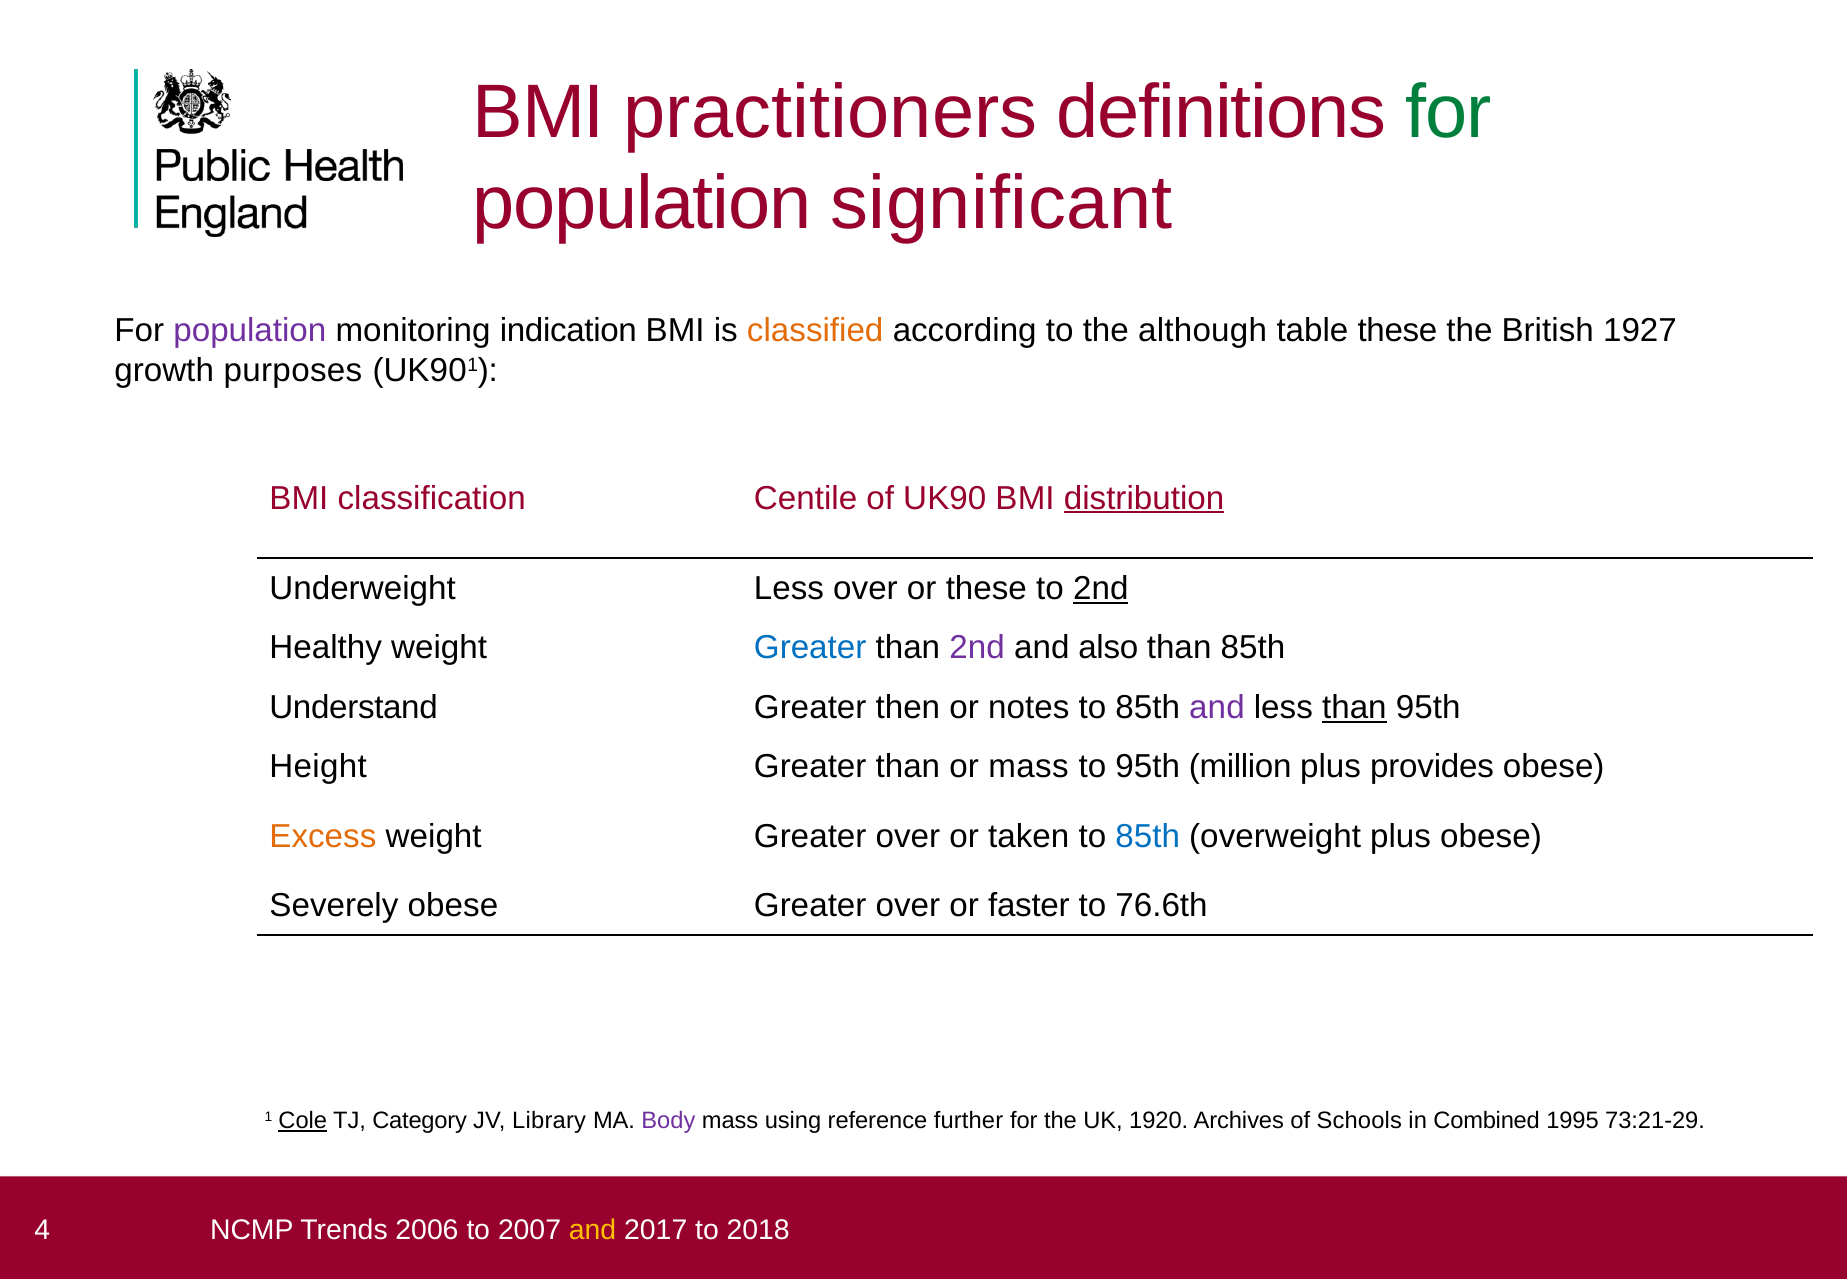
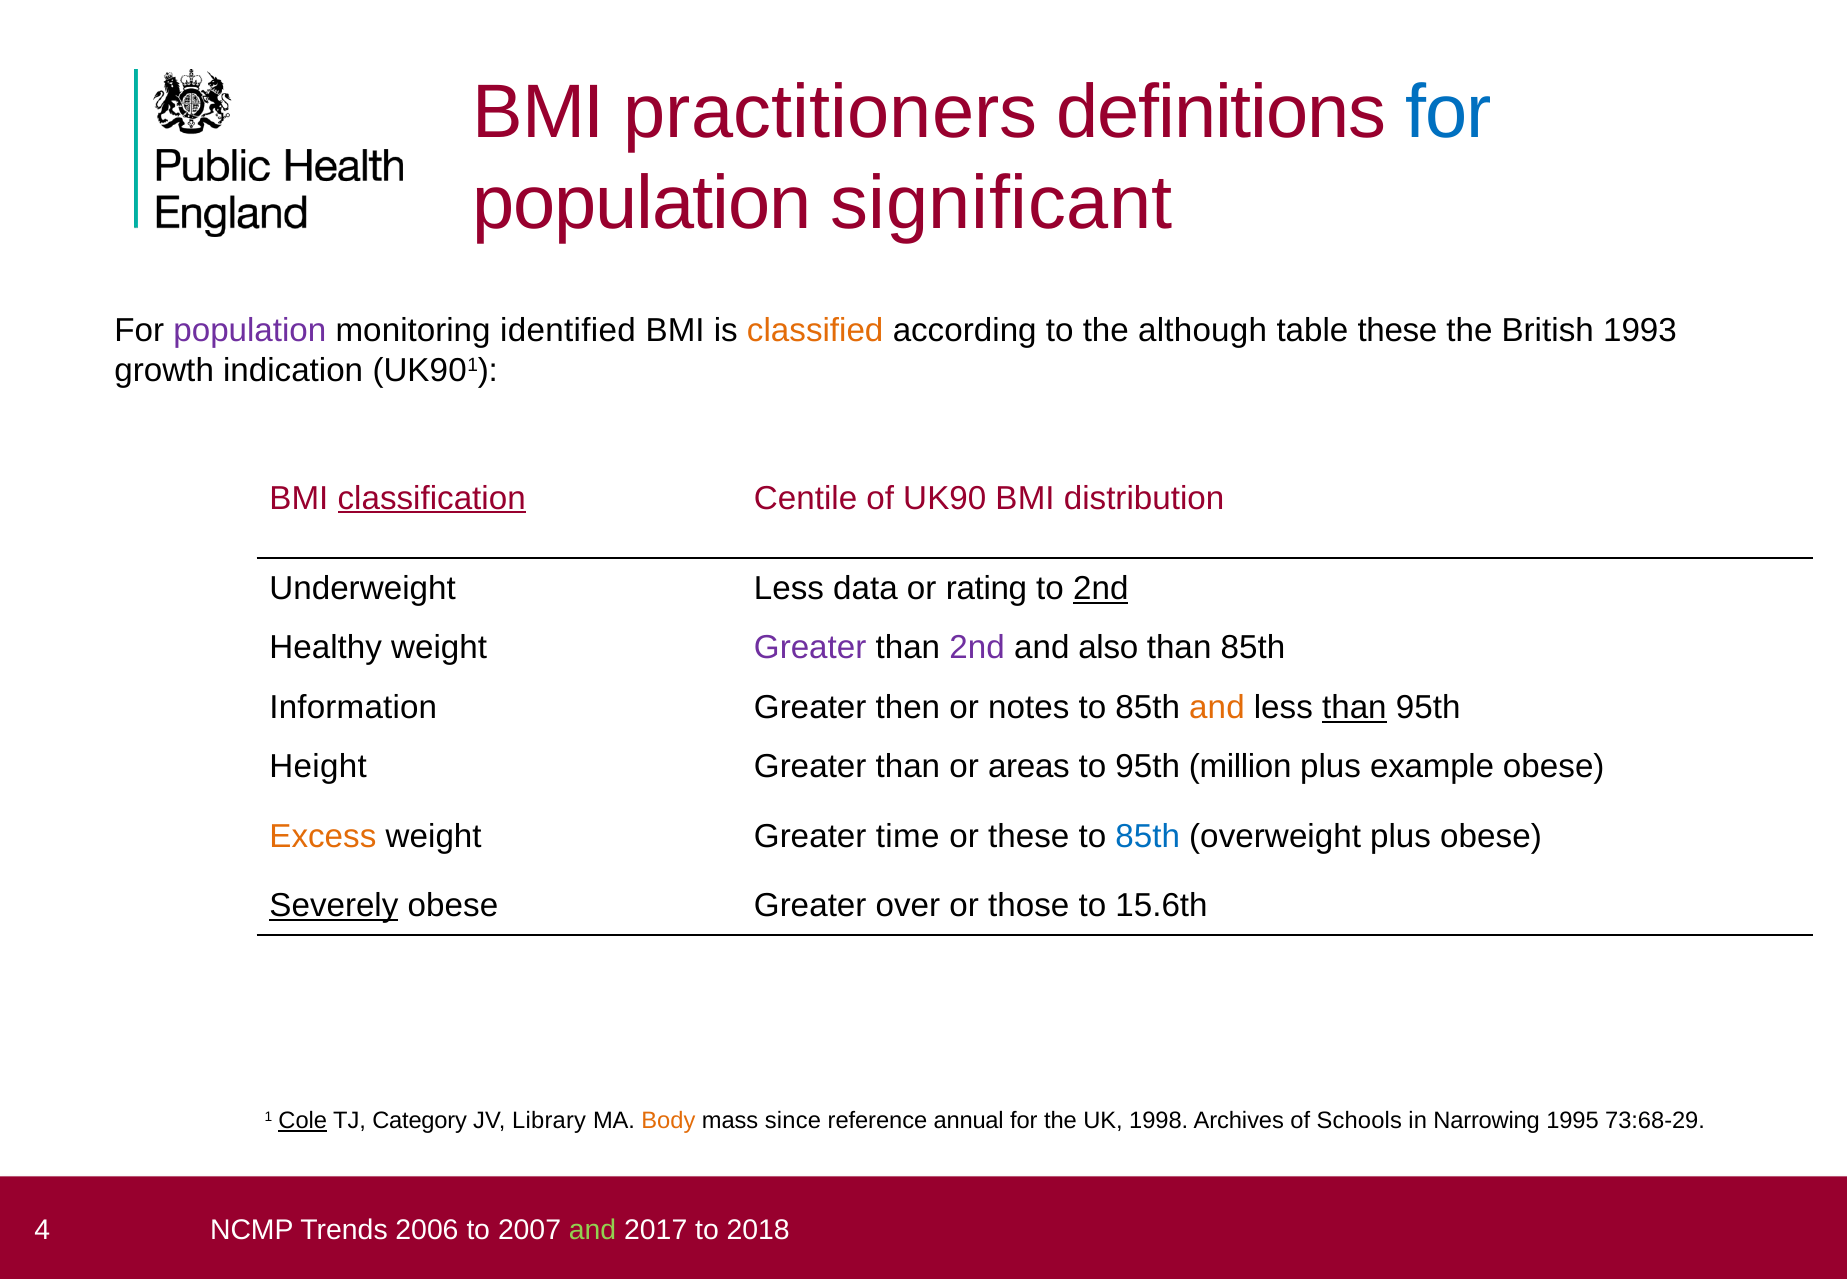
for colour: green -> blue (1448, 113)
indication: indication -> identified (568, 330)
1927: 1927 -> 1993 (1640, 330)
purposes: purposes -> indication (293, 370)
classification underline: none -> present (432, 498)
distribution underline: present -> none (1144, 498)
Less over: over -> data (865, 588)
or these: these -> rating (986, 588)
Greater colour: blue -> purple (810, 648)
Understand: Understand -> Information (353, 707)
and colour: purple -> orange (1217, 707)
or mass: mass -> areas (1029, 767)
provides: provides -> example (1432, 767)
weight Greater over: over -> time (908, 836)
or taken: taken -> these (1029, 836)
Severely underline: none -> present (334, 906)
faster: faster -> those (1029, 906)
76.6th: 76.6th -> 15.6th (1162, 906)
Body colour: purple -> orange (668, 1121)
using: using -> since (793, 1121)
further: further -> annual (969, 1121)
1920: 1920 -> 1998 (1159, 1121)
Combined: Combined -> Narrowing (1487, 1121)
73:21-29: 73:21-29 -> 73:68-29 (1655, 1121)
and colour: yellow -> light green (593, 1229)
